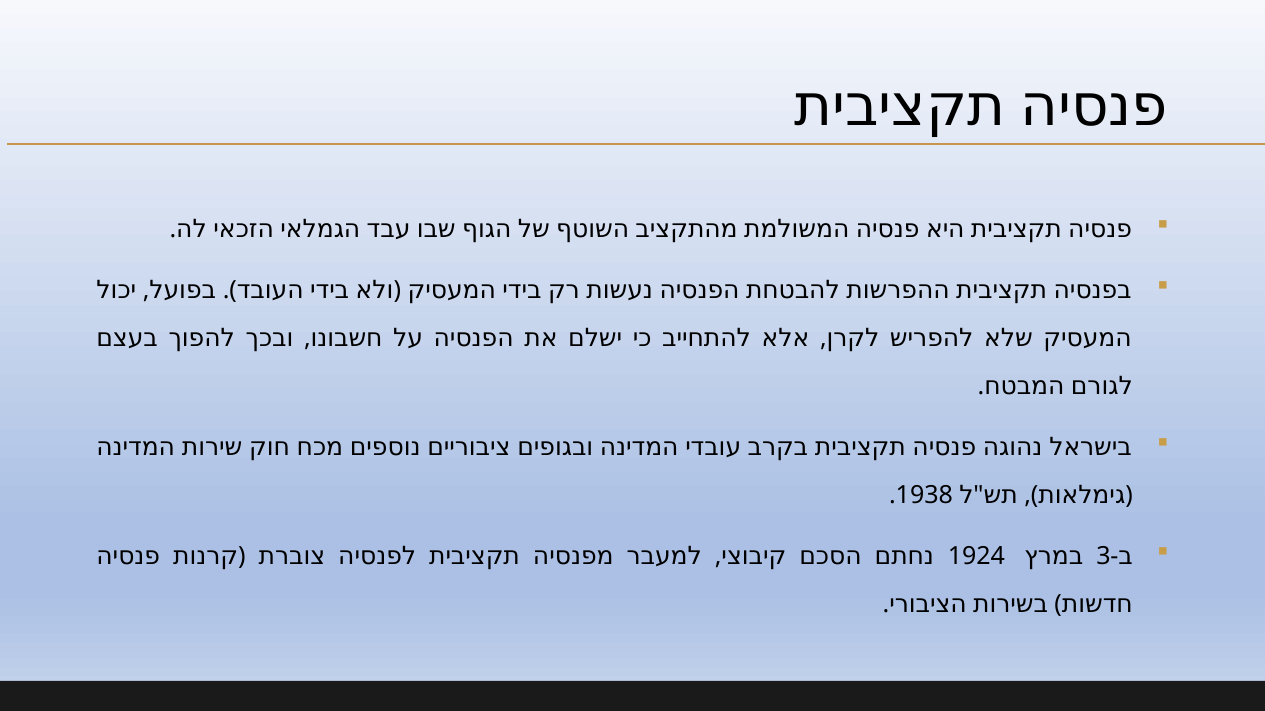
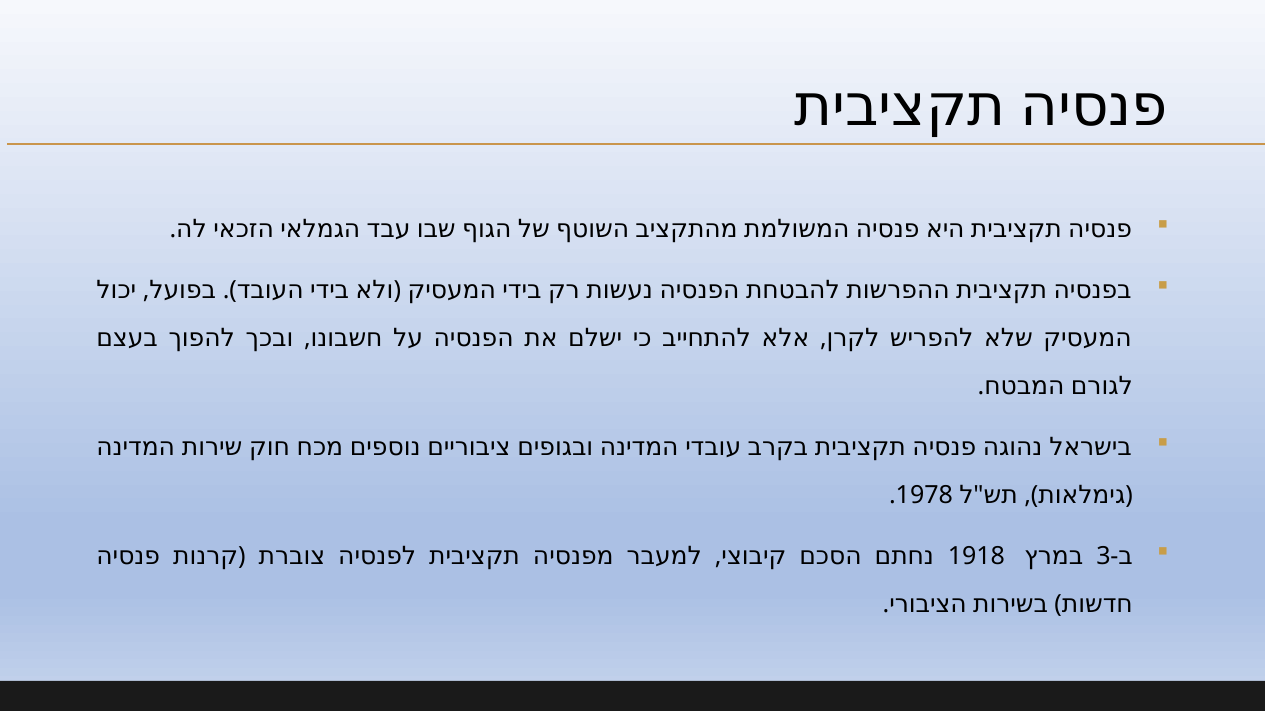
1938: 1938 -> 1978 (924, 495)
1924: 1924 -> 1918 (976, 557)
